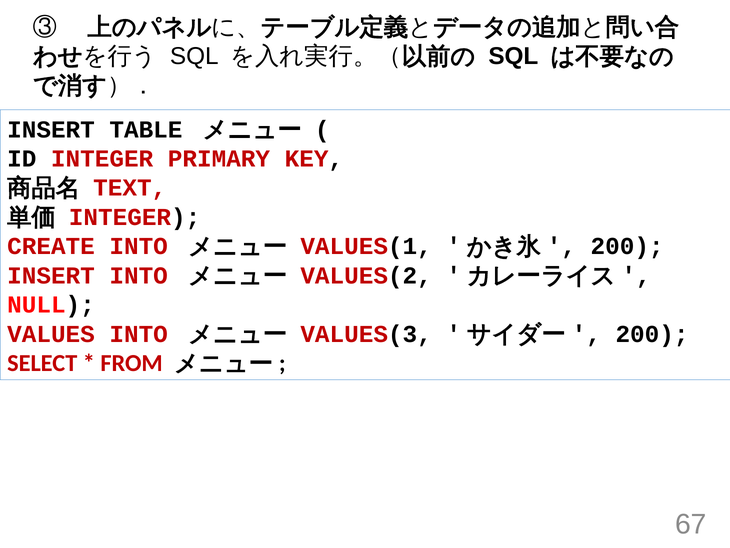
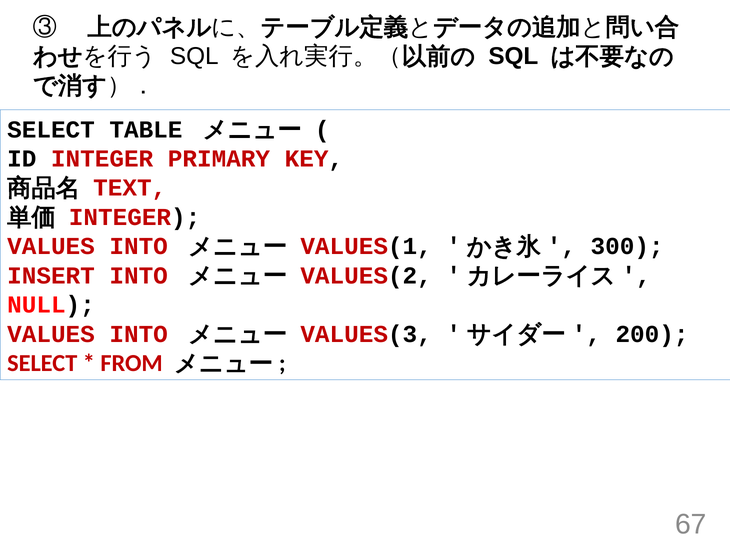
INSERT: INSERT -> SELECT (51, 129)
CREATE: CREATE -> VALUES (51, 246)
200: 200 -> 300 (627, 246)
